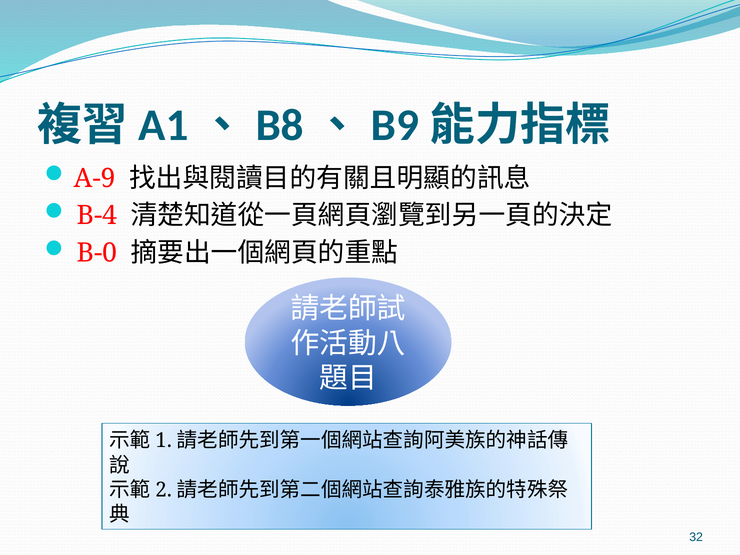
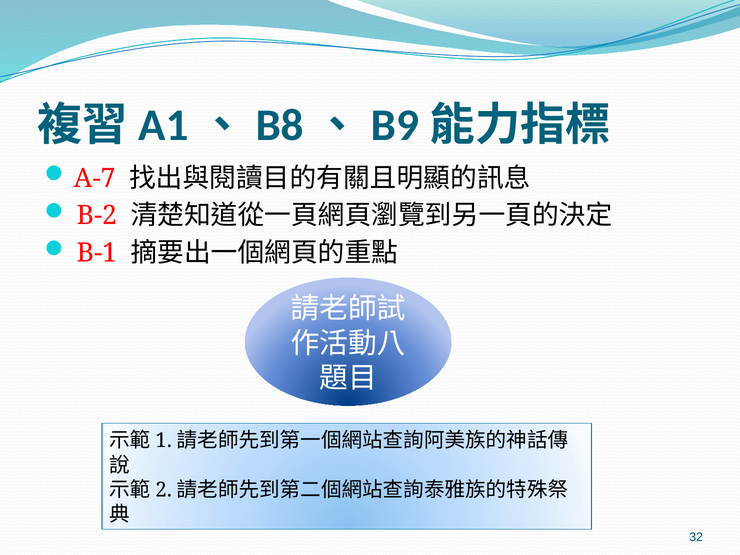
A-9: A-9 -> A-7 (95, 178)
B-4: B-4 -> B-2 (97, 216)
B-0: B-0 -> B-1 (97, 253)
